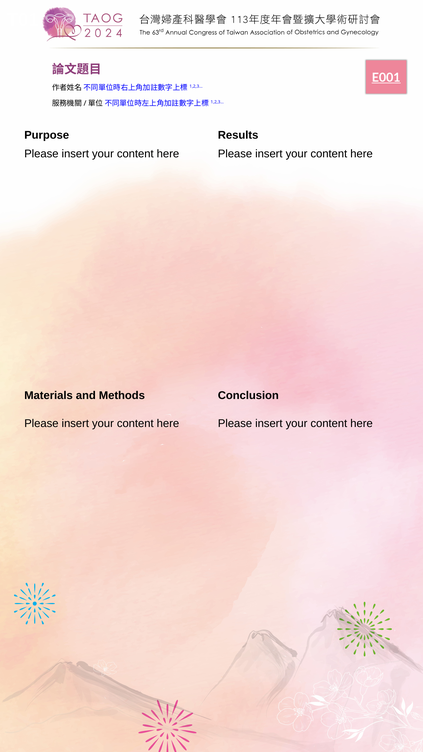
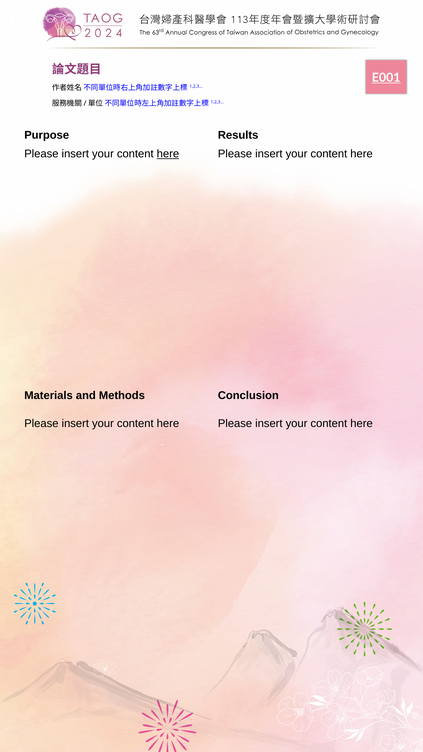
here underline: none -> present (168, 154)
